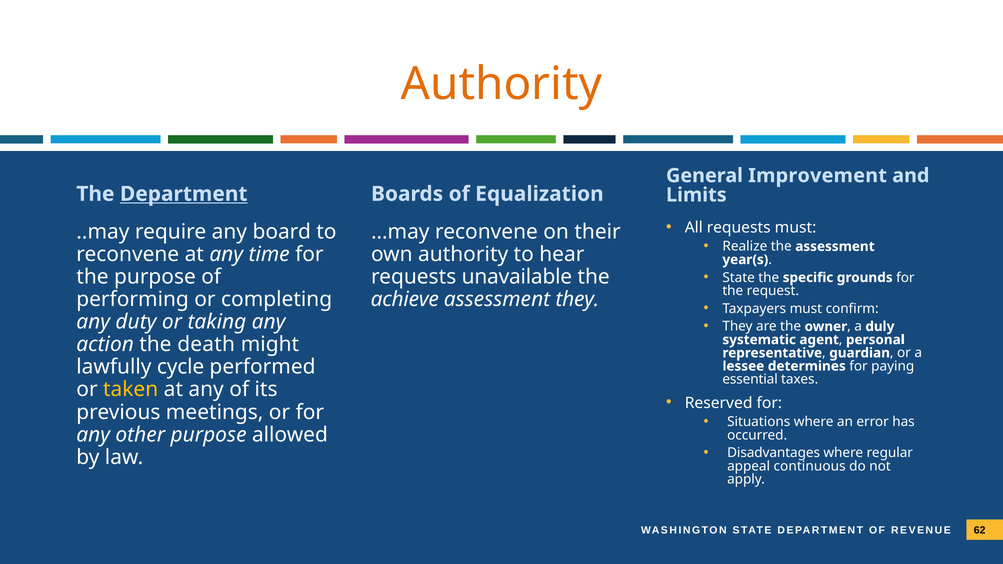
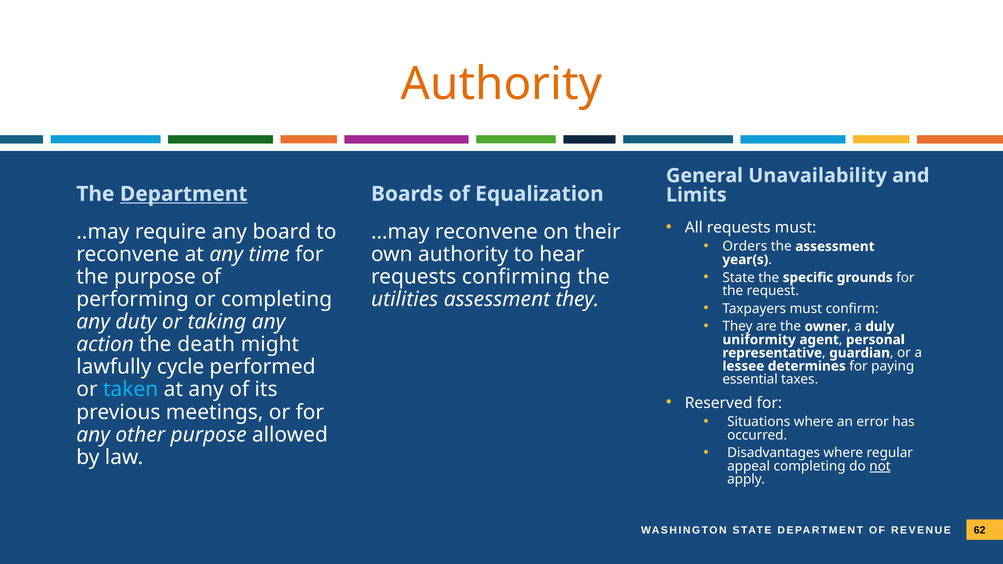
Improvement: Improvement -> Unavailability (818, 176)
Realize: Realize -> Orders (745, 247)
unavailable: unavailable -> confirming (517, 277)
achieve: achieve -> utilities (405, 299)
systematic: systematic -> uniformity (759, 340)
taken colour: yellow -> light blue (131, 390)
appeal continuous: continuous -> completing (810, 466)
not underline: none -> present (880, 466)
